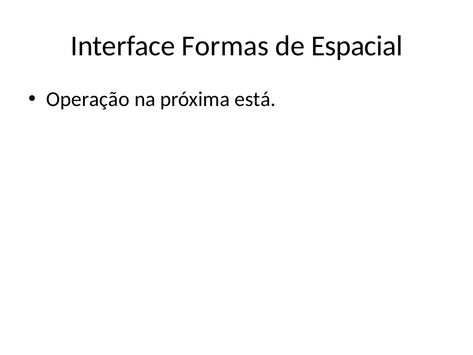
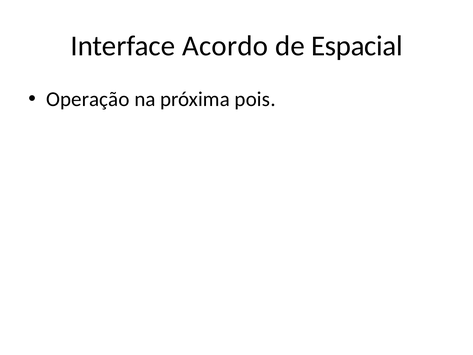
Formas: Formas -> Acordo (225, 46)
está: está -> pois (255, 99)
